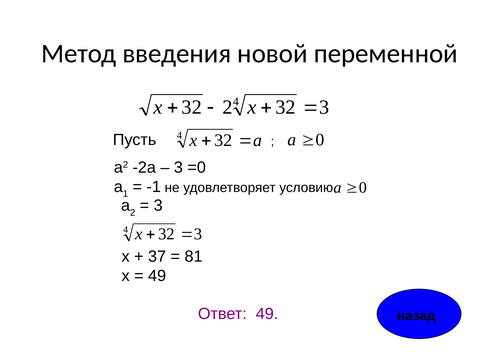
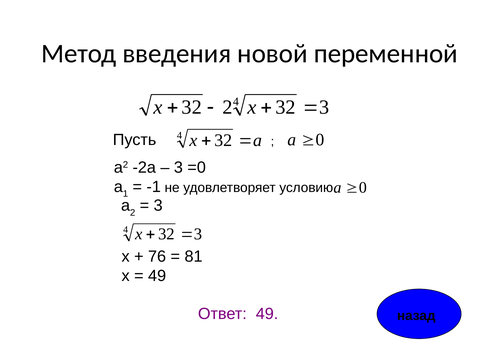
37: 37 -> 76 (157, 257)
